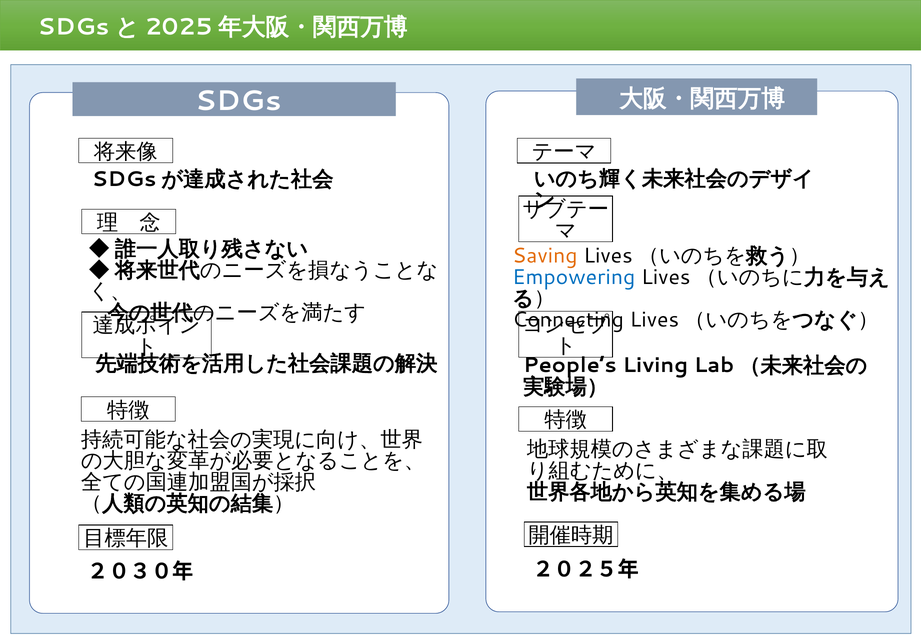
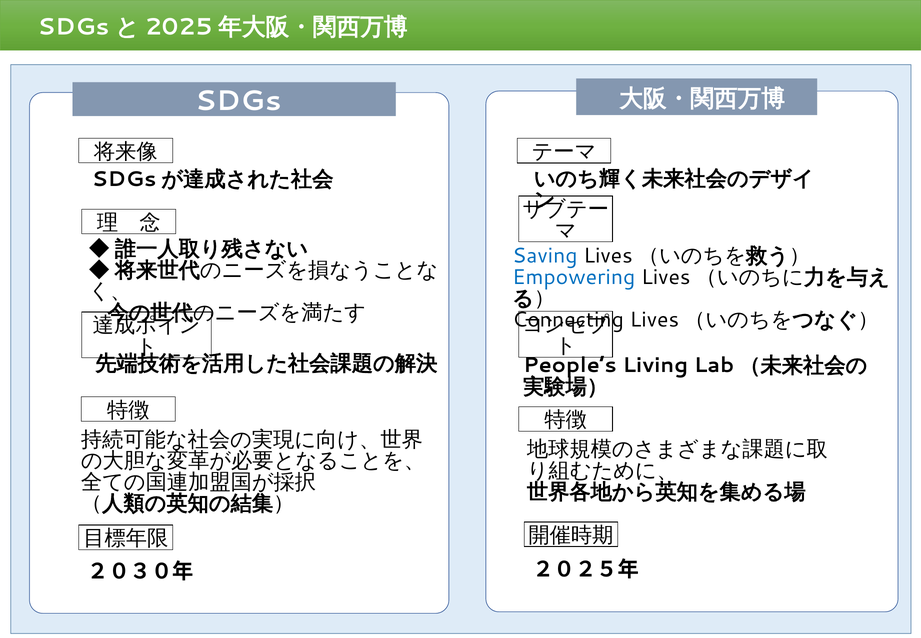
Saving colour: orange -> blue (545, 256)
